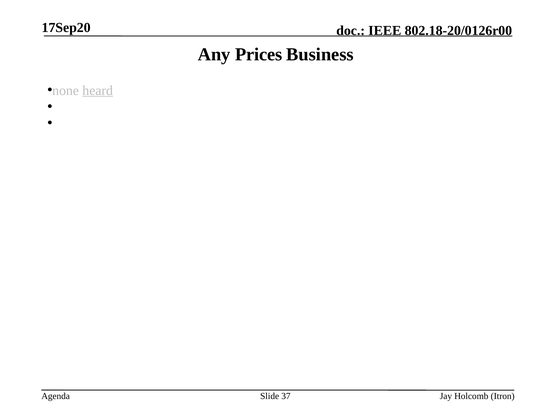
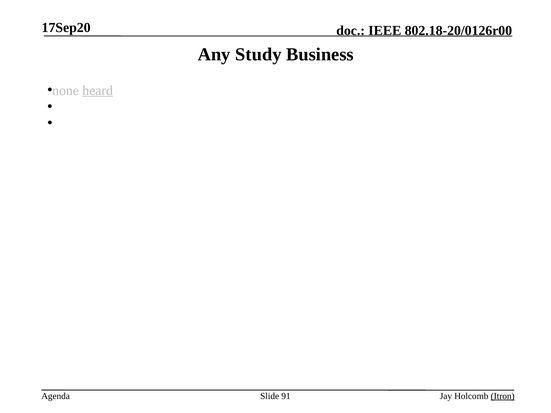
Prices: Prices -> Study (258, 54)
37: 37 -> 91 (286, 396)
Itron underline: none -> present (503, 396)
